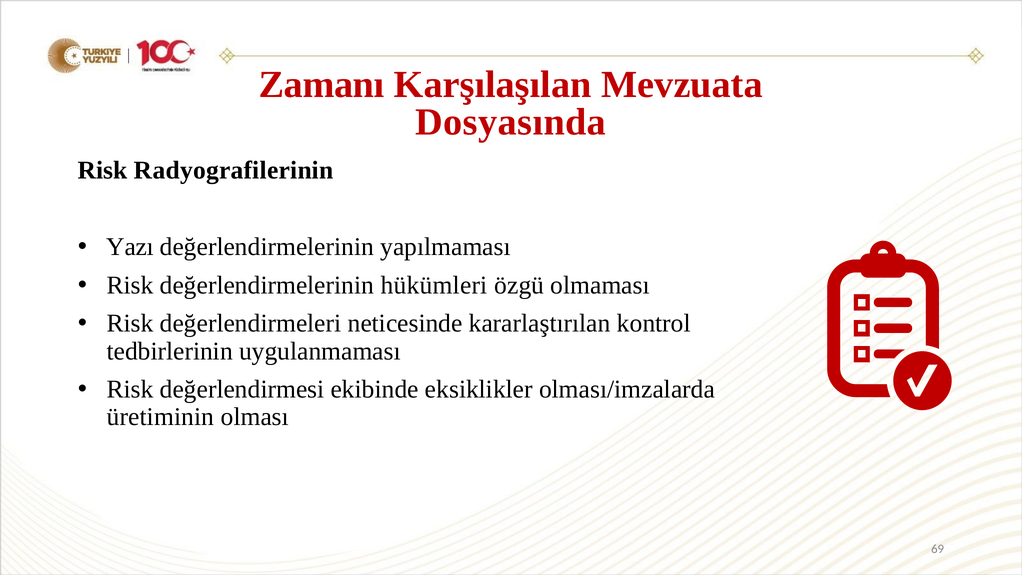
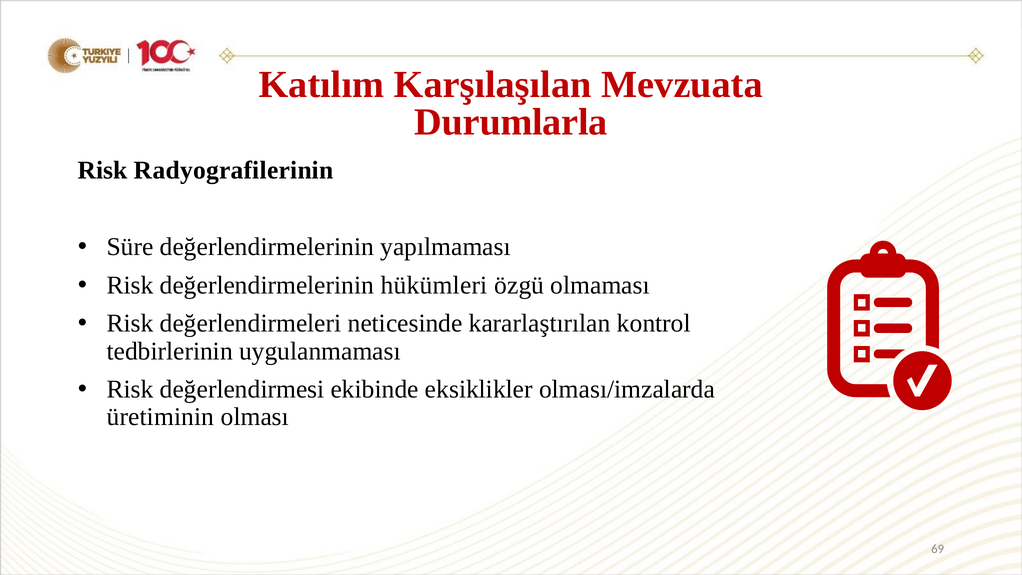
Zamanı: Zamanı -> Katılım (321, 85)
Dosyasında: Dosyasında -> Durumlarla (511, 122)
Yazı: Yazı -> Süre (130, 247)
